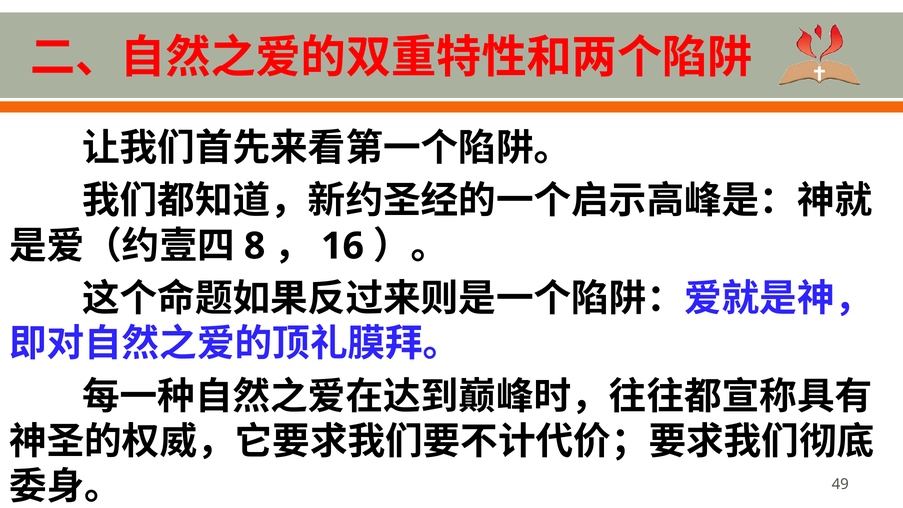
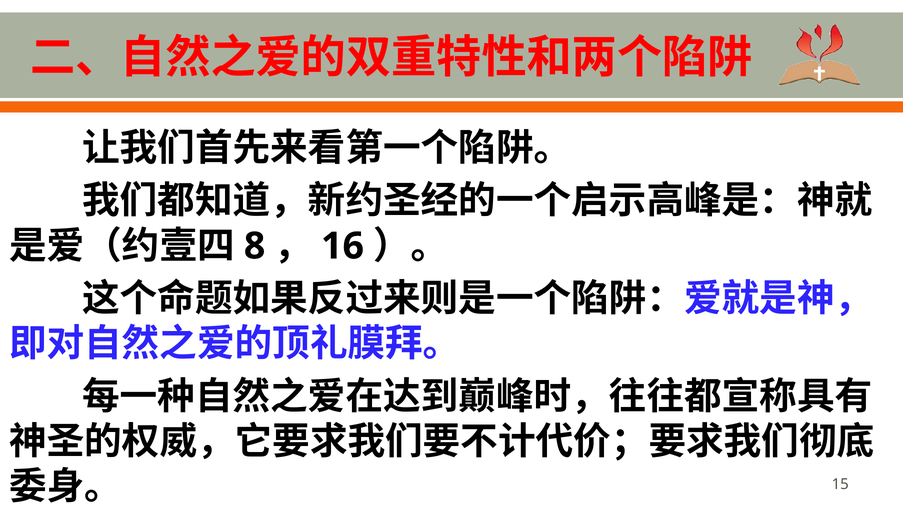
49: 49 -> 15 (840, 484)
